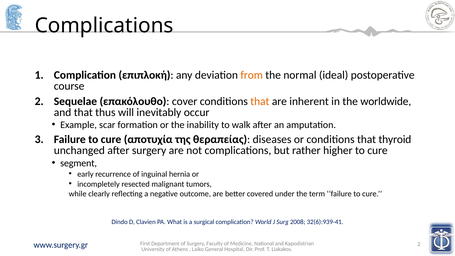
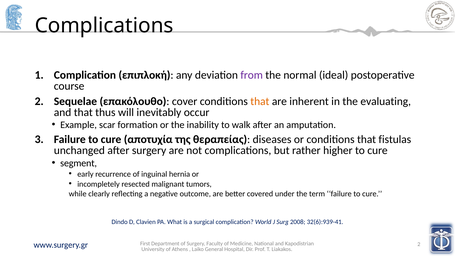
from colour: orange -> purple (252, 75)
worldwide: worldwide -> evaluating (386, 101)
thyroid: thyroid -> fistulas (395, 139)
